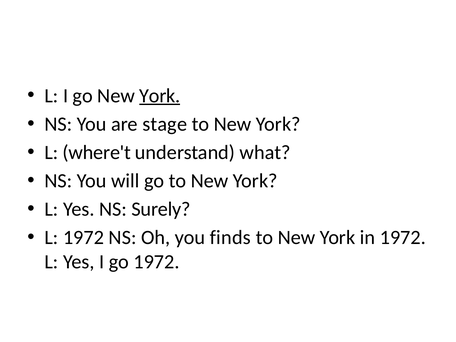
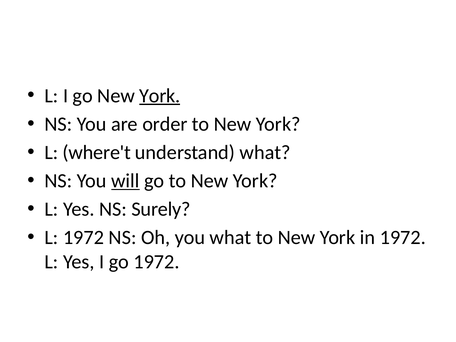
stage: stage -> order (165, 124)
will underline: none -> present (125, 181)
you finds: finds -> what (230, 238)
